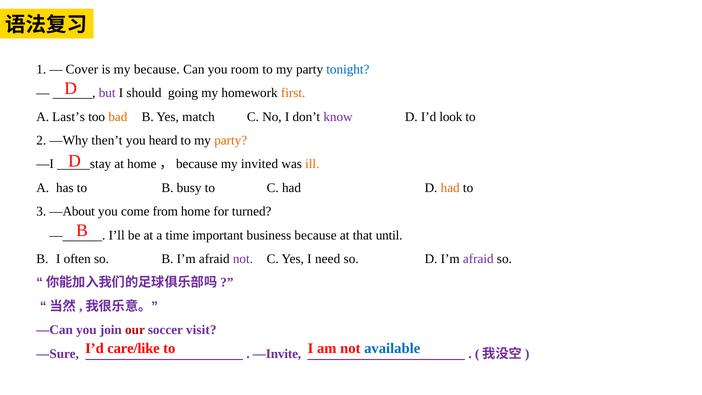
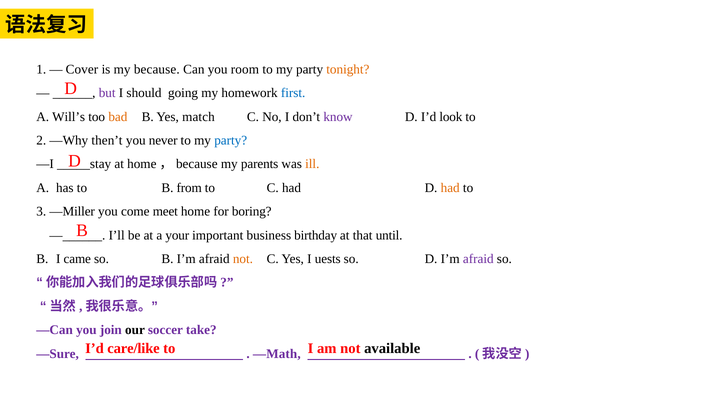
tonight colour: blue -> orange (348, 69)
first colour: orange -> blue (293, 93)
Last’s: Last’s -> Will’s (69, 117)
heard: heard -> never (163, 140)
party colour: orange -> blue (231, 140)
invited: invited -> parents (260, 164)
busy: busy -> from (189, 188)
—About: —About -> —Miller (72, 211)
from: from -> meet (165, 211)
turned: turned -> boring (252, 211)
time: time -> your (177, 235)
business because: because -> birthday (316, 235)
often: often -> came (77, 259)
not colour: purple -> orange (243, 259)
need: need -> uests (328, 259)
our colour: red -> black (135, 330)
visit: visit -> take (201, 330)
available colour: blue -> black (392, 348)
—Invite: —Invite -> —Math (277, 354)
